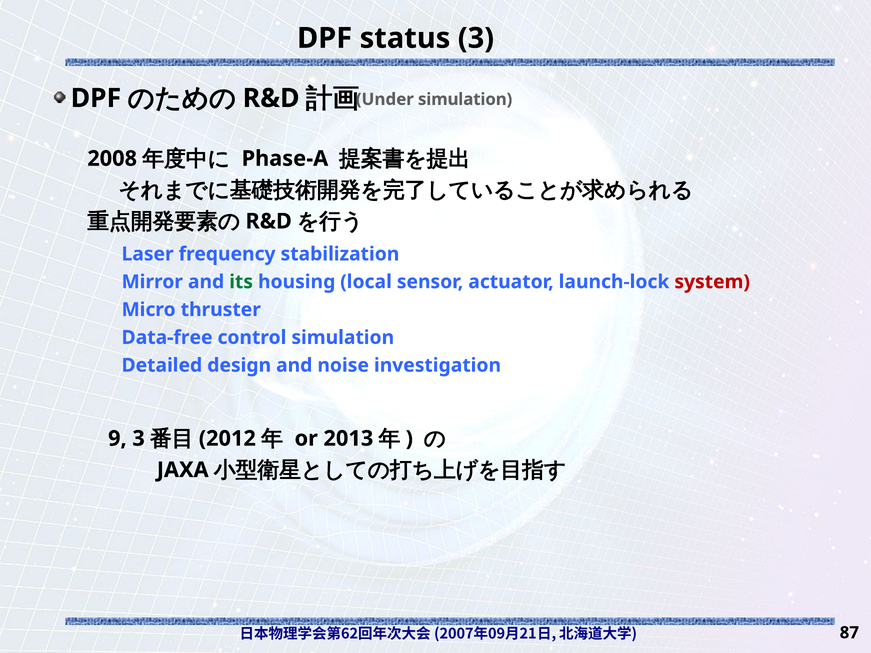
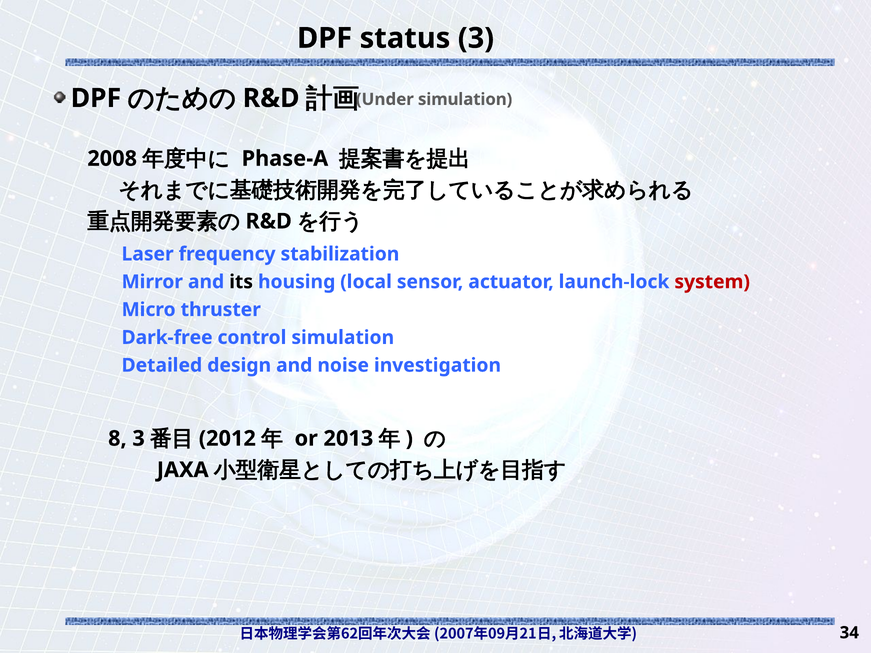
its colour: green -> black (241, 282)
Data-free: Data-free -> Dark-free (167, 338)
9: 9 -> 8 (117, 439)
87: 87 -> 34 (849, 633)
